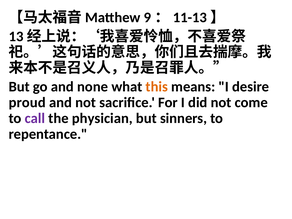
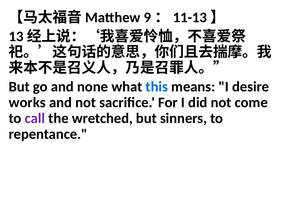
this colour: orange -> blue (157, 87)
proud: proud -> works (27, 103)
physician: physician -> wretched (102, 118)
